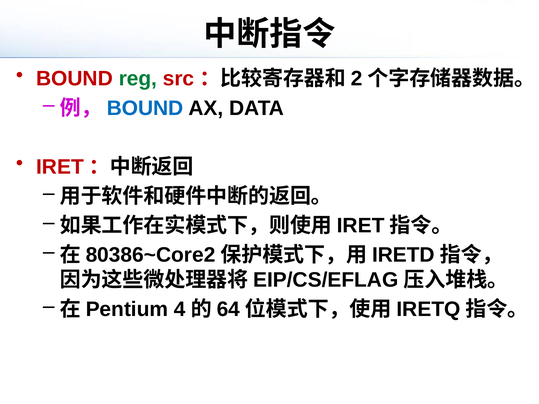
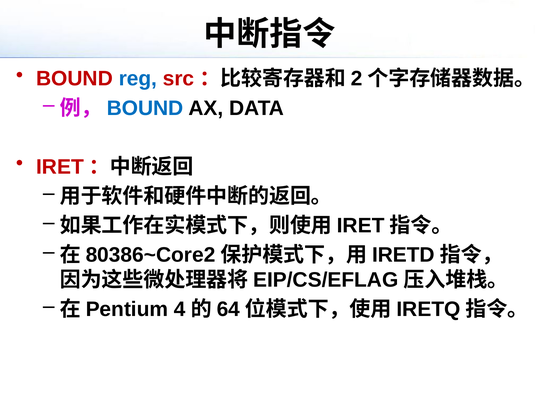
reg colour: green -> blue (138, 79)
